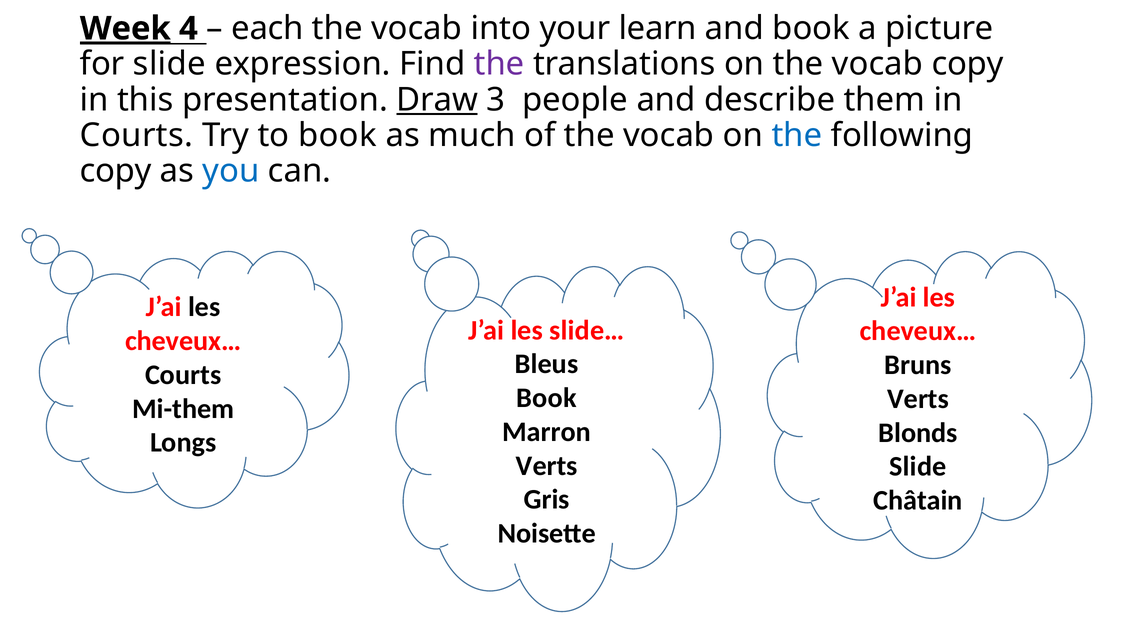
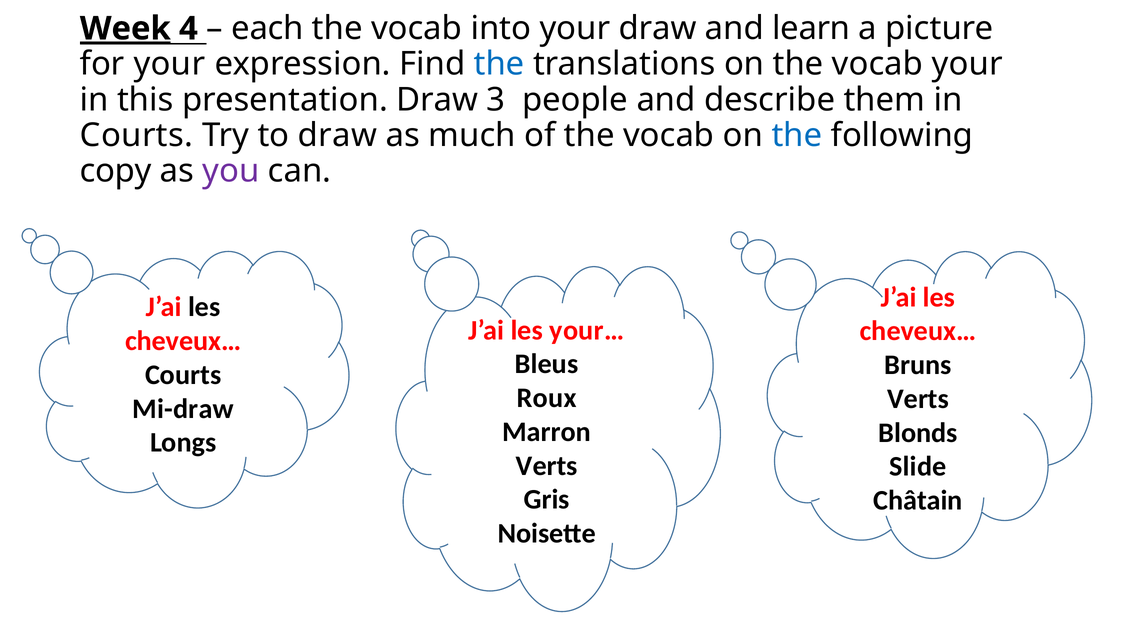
your learn: learn -> draw (658, 29)
and book: book -> learn (811, 29)
for slide: slide -> your (169, 64)
the colour: purple -> blue (499, 64)
vocab copy: copy -> your (967, 64)
Draw underline: present -> none (437, 100)
to book: book -> draw (337, 135)
you colour: blue -> purple (231, 171)
slide…: slide… -> your… (587, 330)
Book: Book -> Roux (547, 398)
Mi-them: Mi-them -> Mi-draw (183, 409)
